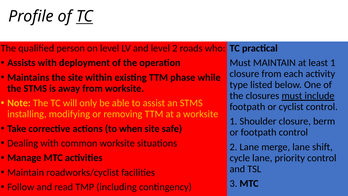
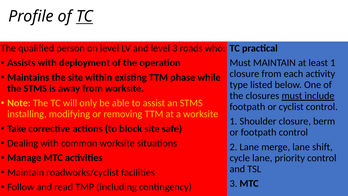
level 2: 2 -> 3 (175, 48)
when: when -> block (131, 129)
